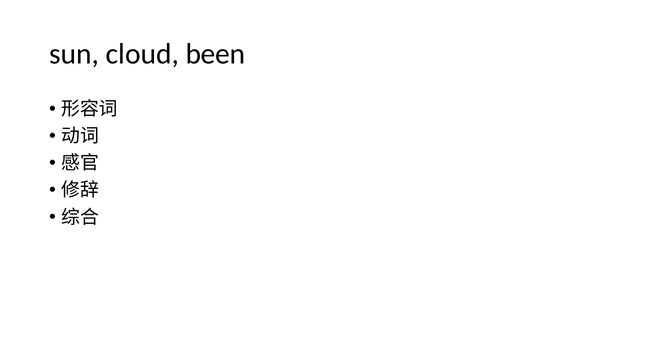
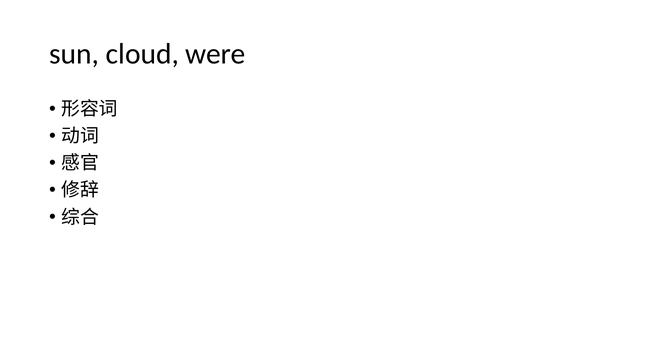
been: been -> were (215, 54)
